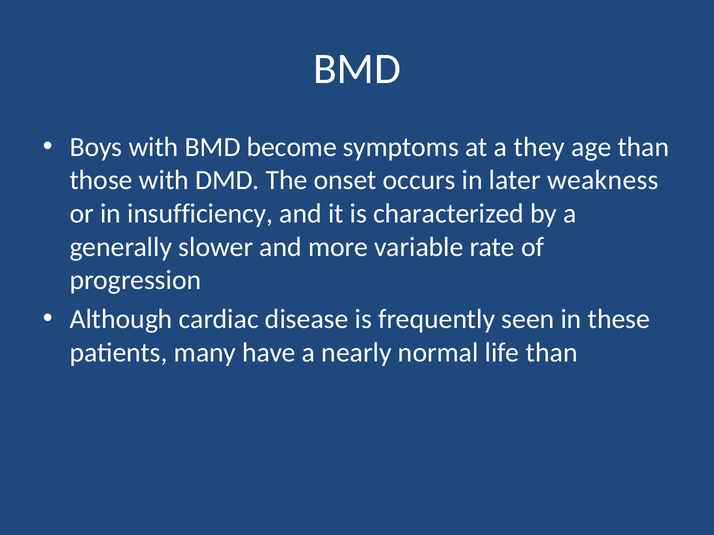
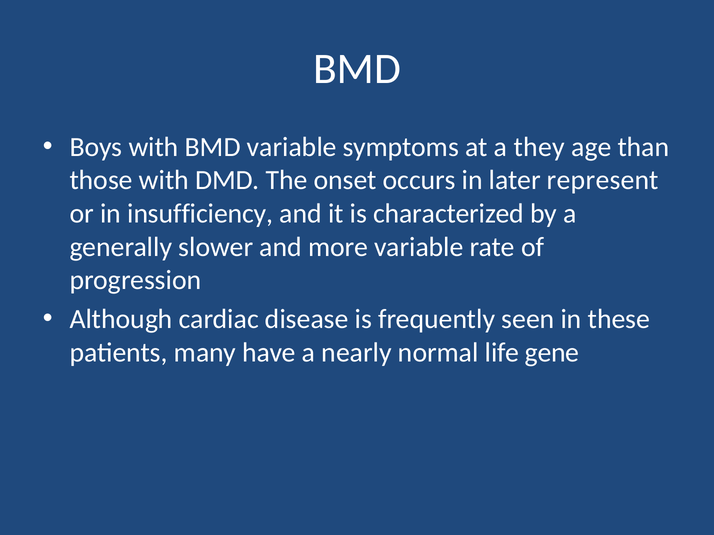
BMD become: become -> variable (292, 147)
weakness: weakness -> represent (603, 180)
life than: than -> gene (552, 353)
